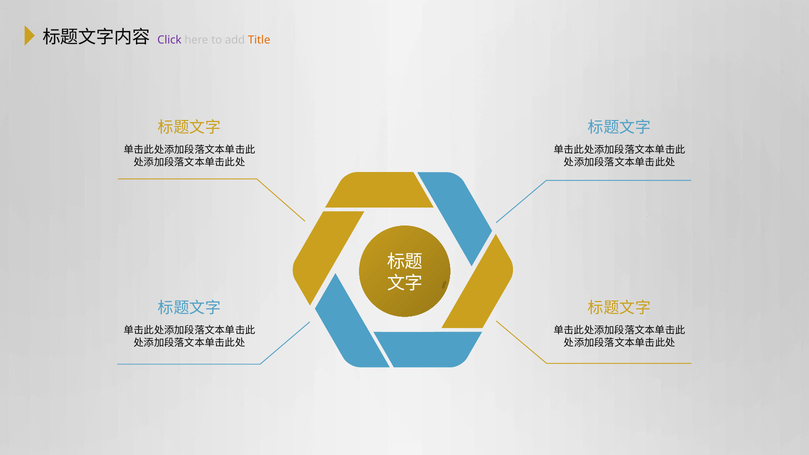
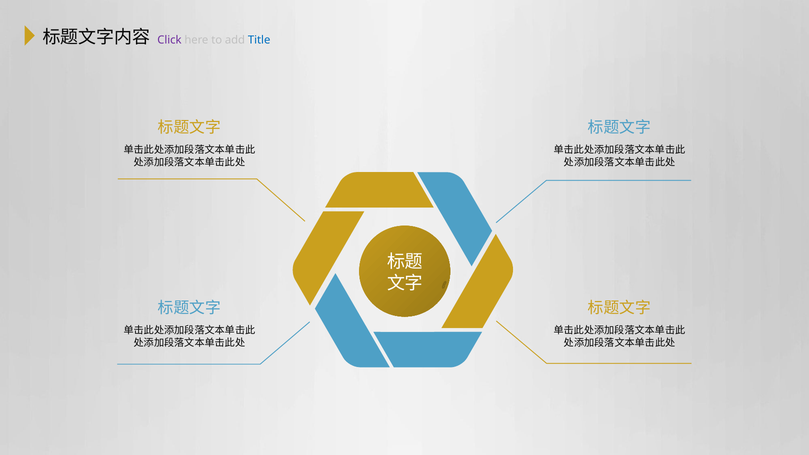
Title colour: orange -> blue (259, 40)
